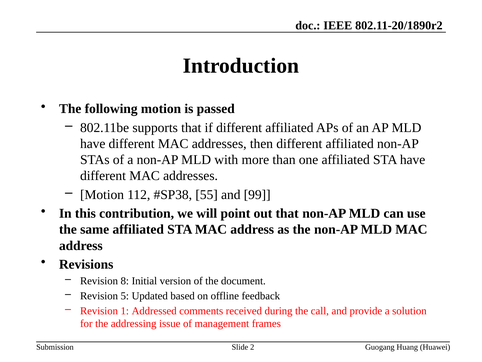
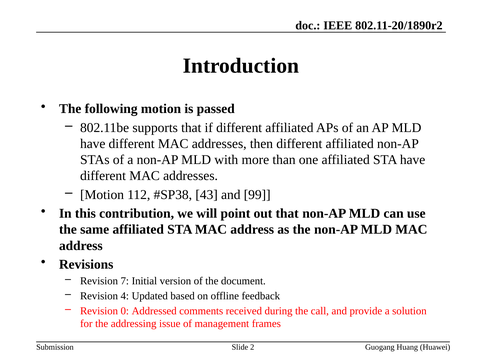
55: 55 -> 43 (207, 194)
8: 8 -> 7 (125, 280)
5: 5 -> 4 (125, 295)
1: 1 -> 0 (125, 310)
